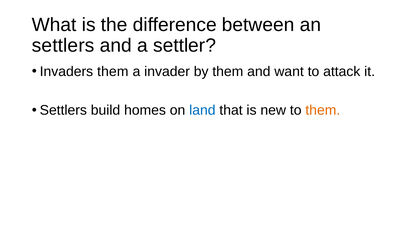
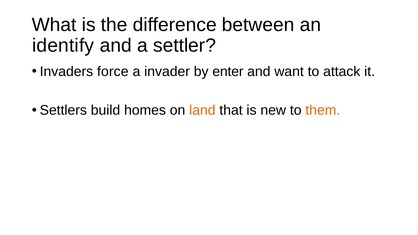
settlers: settlers -> identify (63, 45)
Invaders them: them -> force (113, 72)
by them: them -> enter (228, 72)
land colour: blue -> orange (202, 110)
